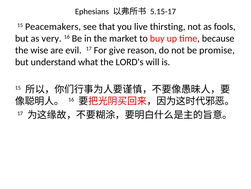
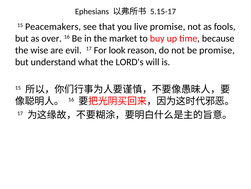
live thirsting: thirsting -> promise (168, 27)
very: very -> over (52, 38)
give: give -> look (117, 50)
